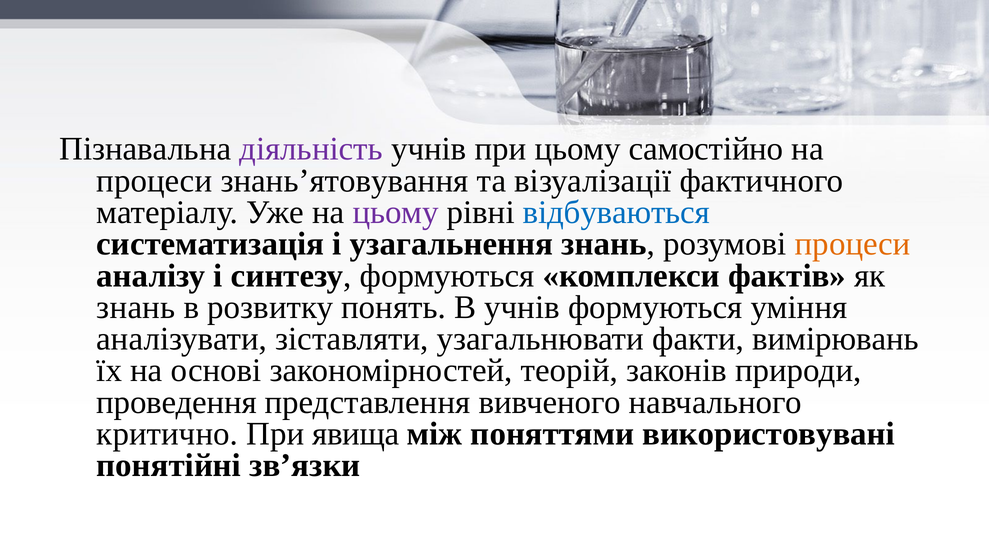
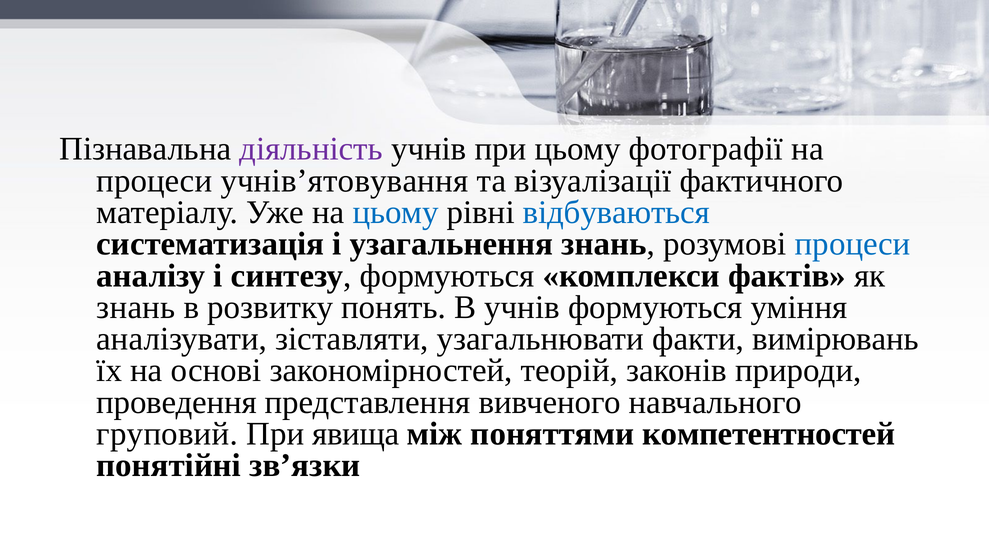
самостійно: самостійно -> фотографії (706, 149)
знань’ятовування: знань’ятовування -> учнів’ятовування (344, 181)
цьому colour: purple -> blue (396, 212)
процеси colour: orange -> blue (853, 244)
критично: критично -> груповий (167, 434)
використовувані: використовувані -> компетентностей (769, 434)
